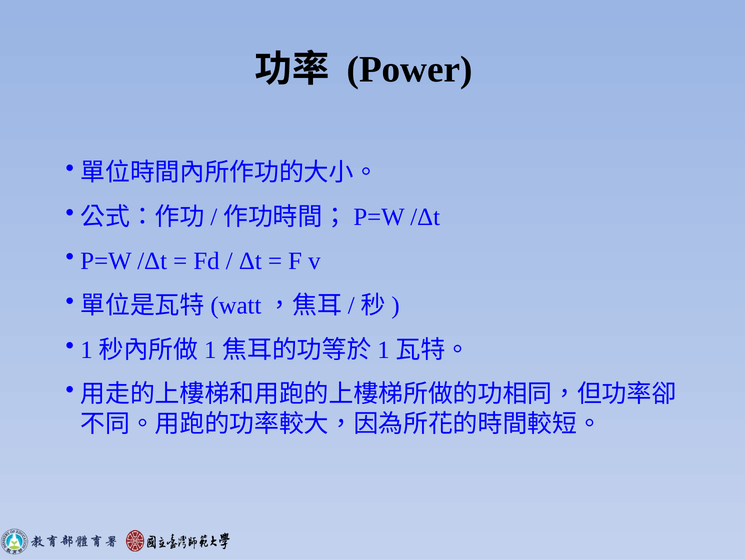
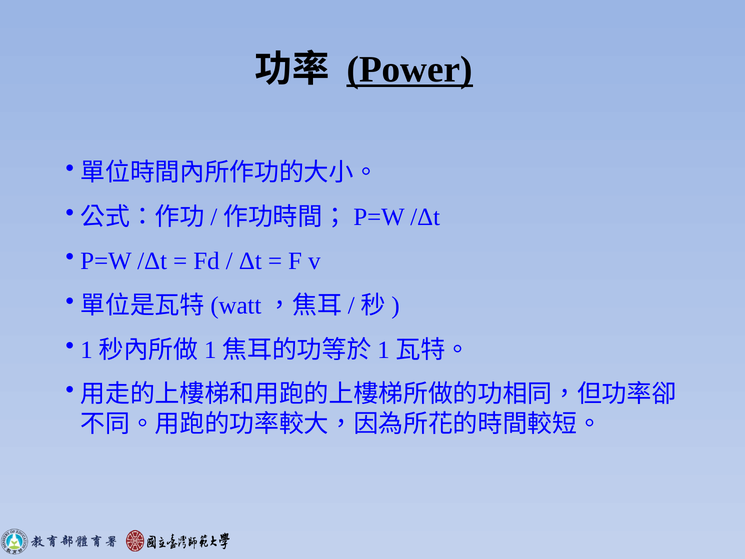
Power underline: none -> present (410, 70)
